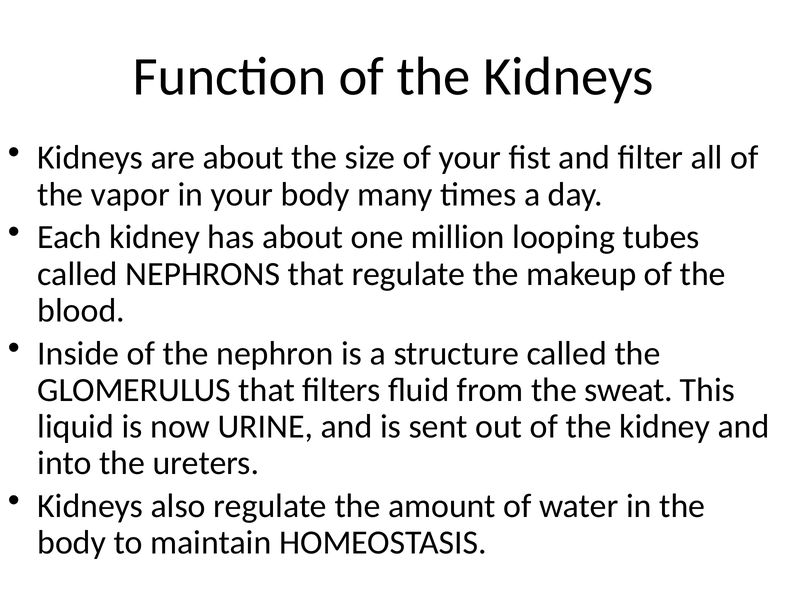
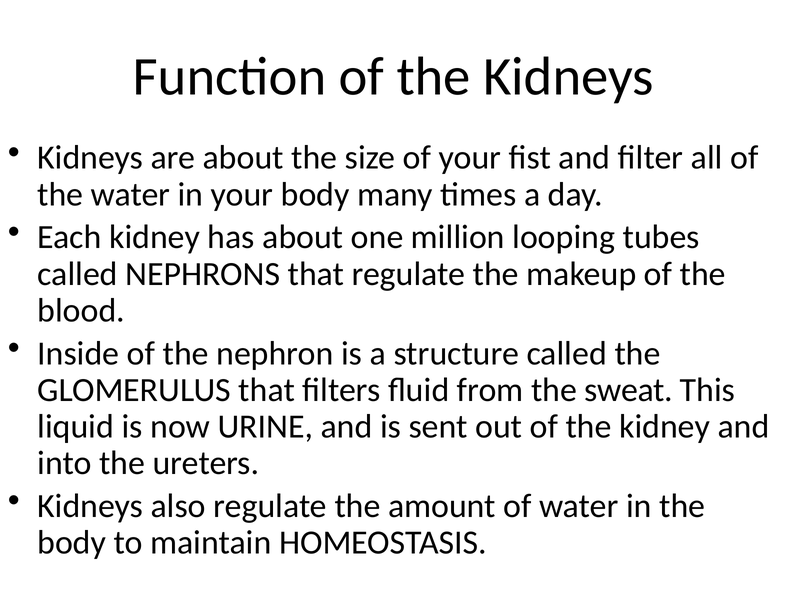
the vapor: vapor -> water (131, 194)
